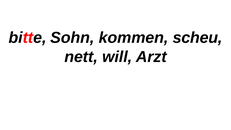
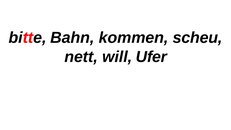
Sohn: Sohn -> Bahn (72, 38)
Arzt: Arzt -> Ufer (151, 57)
